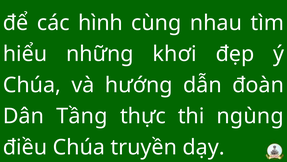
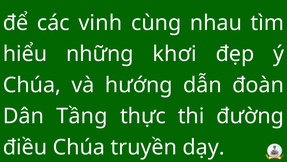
hình: hình -> vinh (100, 23)
ngùng: ngùng -> đường (250, 116)
